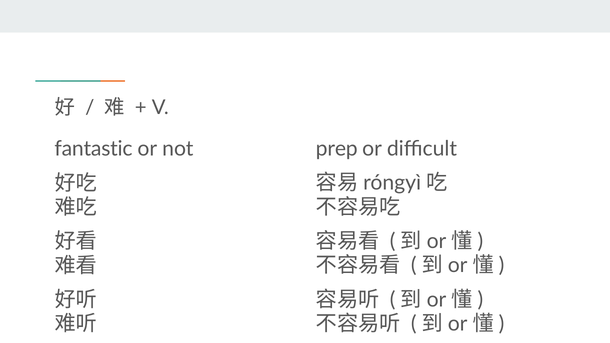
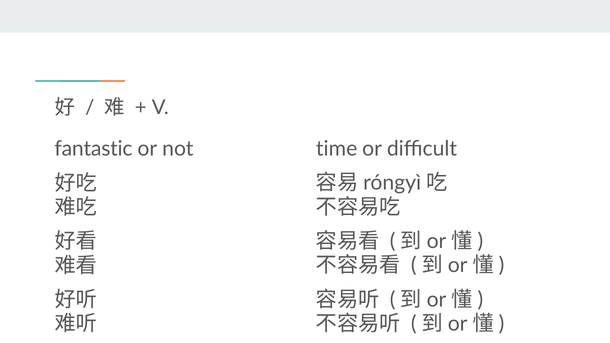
prep: prep -> time (337, 149)
